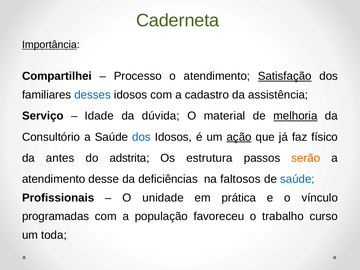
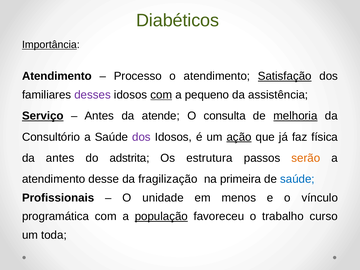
Caderneta: Caderneta -> Diabéticos (178, 20)
Compartilhei: Compartilhei -> Atendimento (57, 76)
desses colour: blue -> purple (93, 95)
com underline: none -> present (161, 95)
cadastro: cadastro -> pequeno (207, 95)
Serviço underline: none -> present (43, 116)
Idade: Idade -> Antes (99, 116)
dúvida: dúvida -> atende (161, 116)
material: material -> consulta (225, 116)
dos colour: blue -> purple (141, 137)
físico: físico -> física (325, 137)
deficiências: deficiências -> fragilização (168, 179)
faltosos: faltosos -> primeira (241, 179)
prática: prática -> menos (239, 198)
programadas: programadas -> programática (56, 216)
população underline: none -> present (161, 216)
